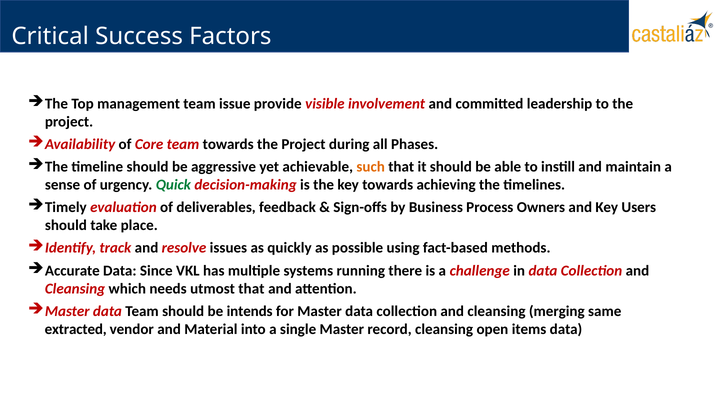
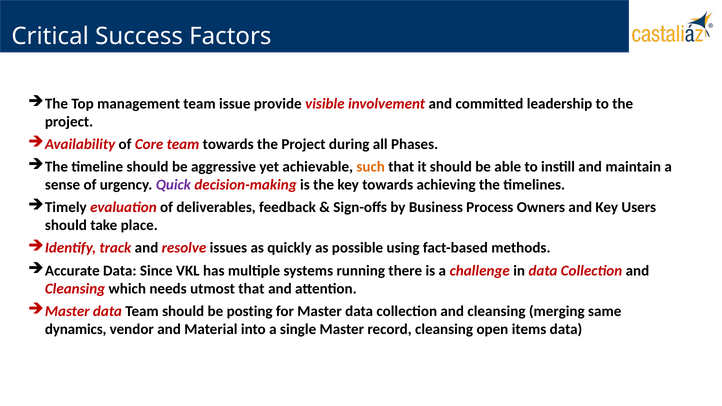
Quick colour: green -> purple (173, 185)
intends: intends -> posting (250, 311)
extracted: extracted -> dynamics (76, 329)
